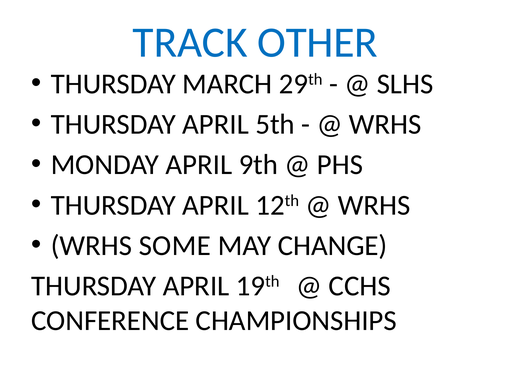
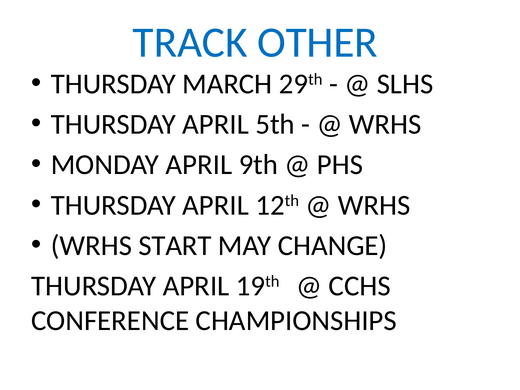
SOME: SOME -> START (175, 246)
